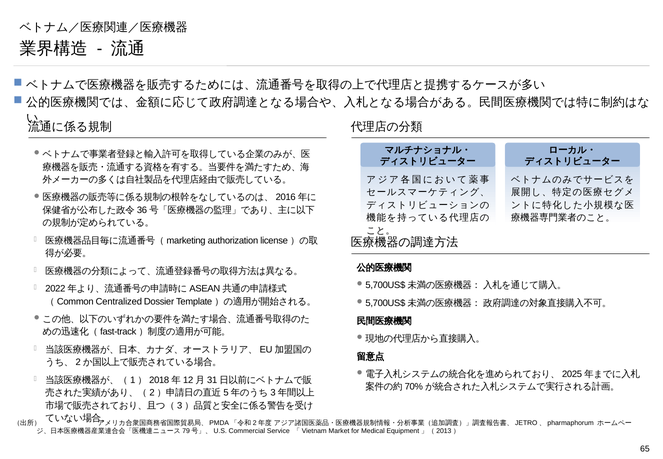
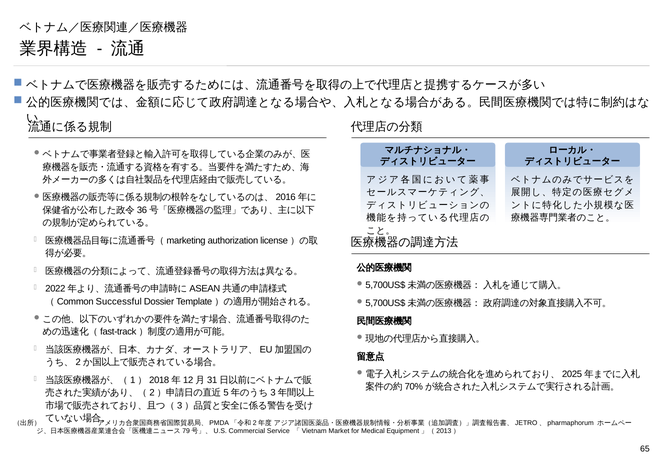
Centralized: Centralized -> Successful (119, 301)
